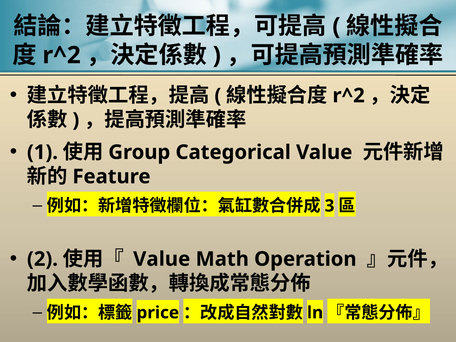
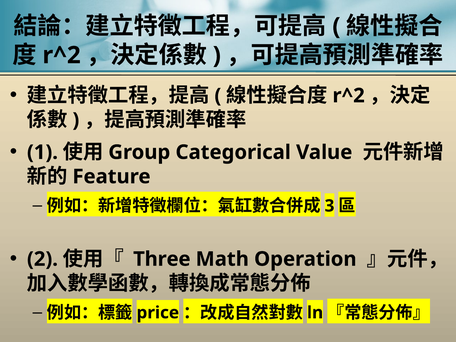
Value: Value -> Three (162, 259)
